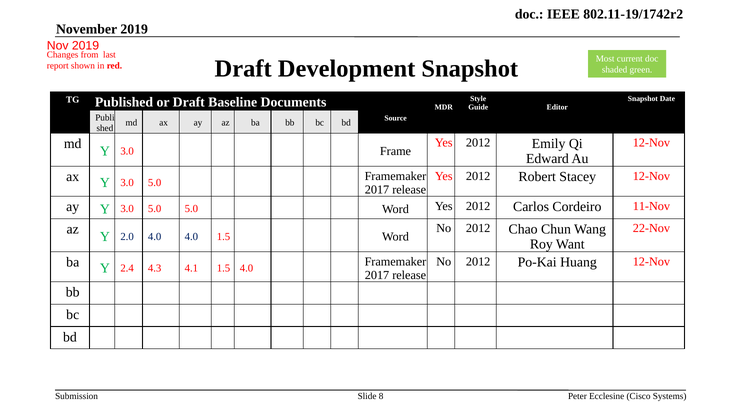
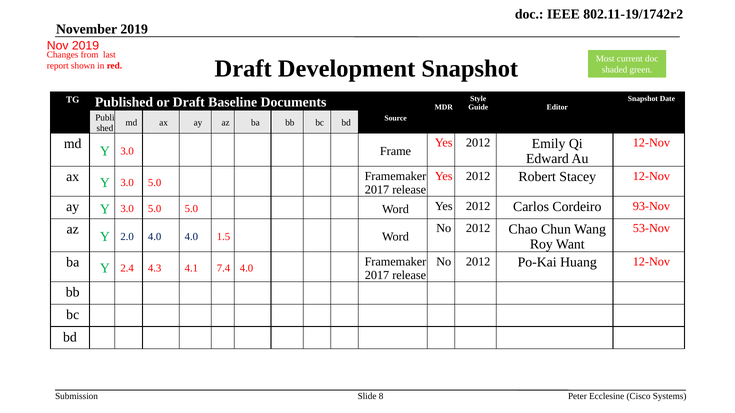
11-Nov: 11-Nov -> 93-Nov (651, 206)
22-Nov: 22-Nov -> 53-Nov (651, 229)
4.1 1.5: 1.5 -> 7.4 (224, 269)
